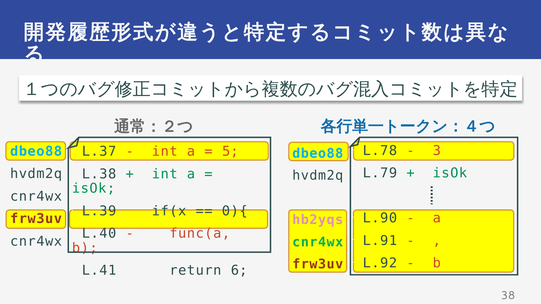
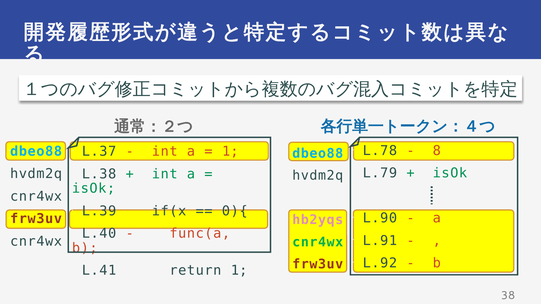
3: 3 -> 8 (437, 151)
5: 5 -> 1 (230, 152)
return 6: 6 -> 1 (239, 271)
